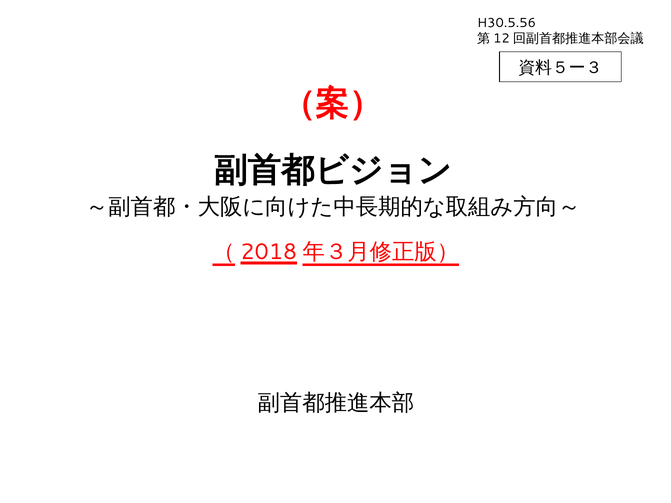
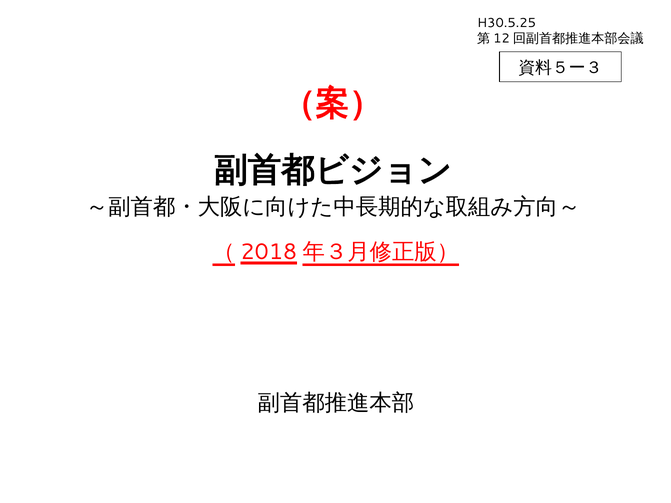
H30.5.56: H30.5.56 -> H30.5.25 (506, 23)
